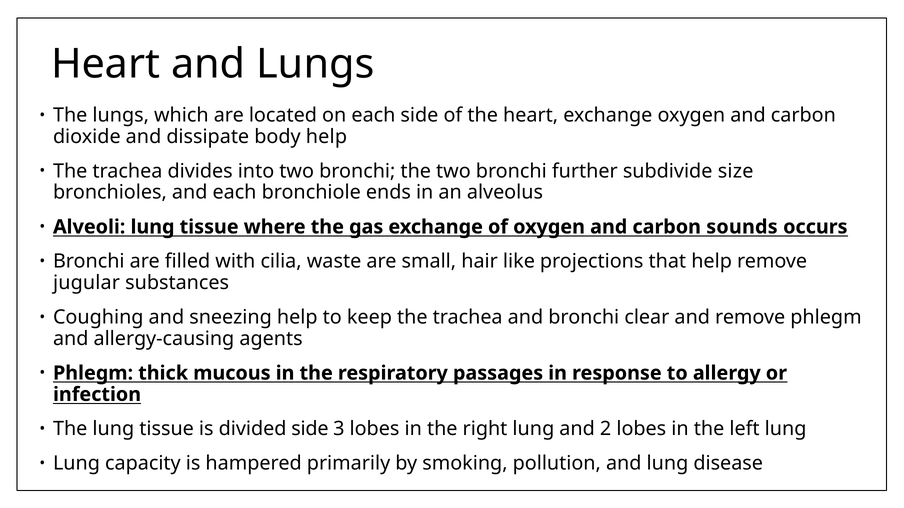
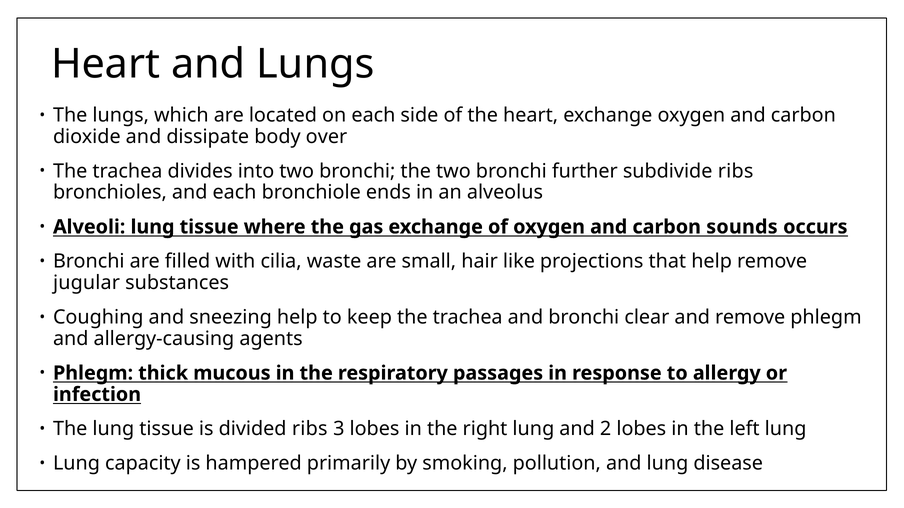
body help: help -> over (327, 137)
subdivide size: size -> ribs (736, 171)
divided side: side -> ribs (310, 429)
